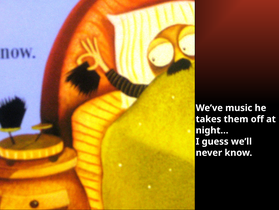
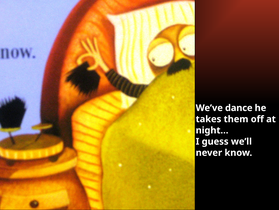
music: music -> dance (239, 108)
